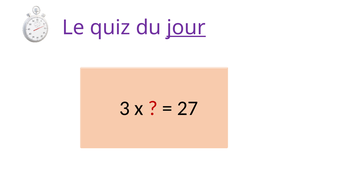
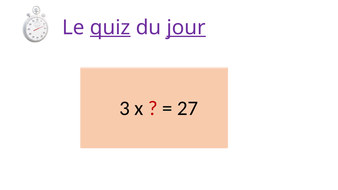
quiz underline: none -> present (110, 28)
